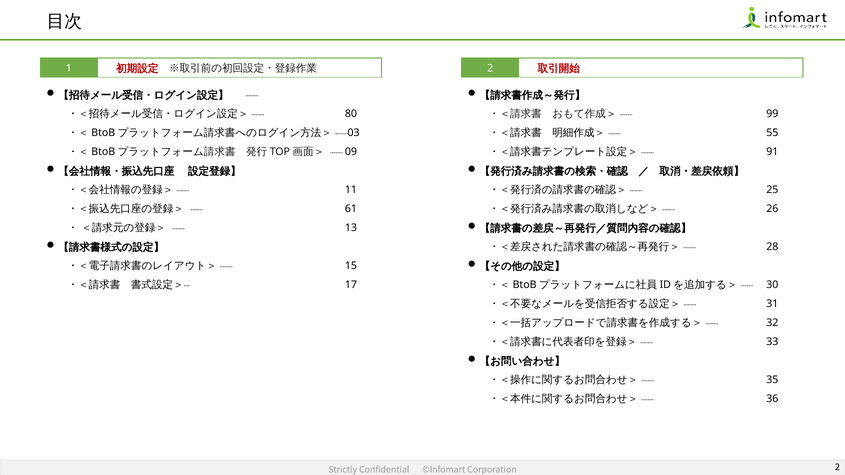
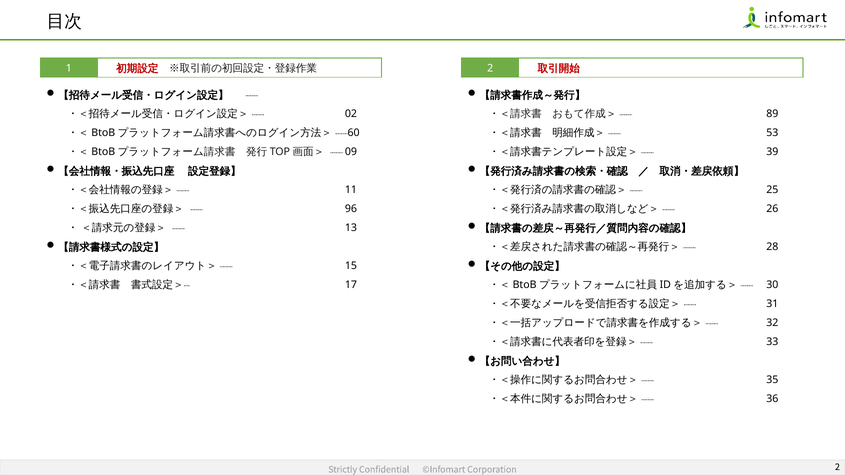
80: 80 -> 02 (351, 114)
99: 99 -> 89 (772, 114)
03: 03 -> 60 (354, 133)
55: 55 -> 53 (772, 133)
91: 91 -> 39 (772, 152)
61: 61 -> 96 (351, 209)
